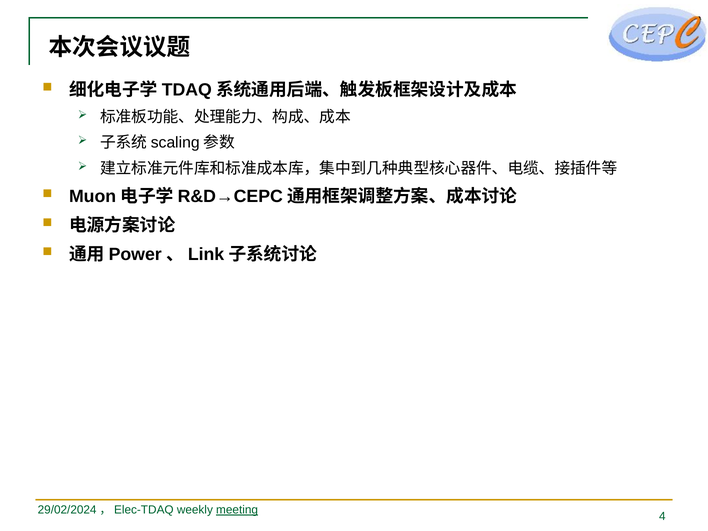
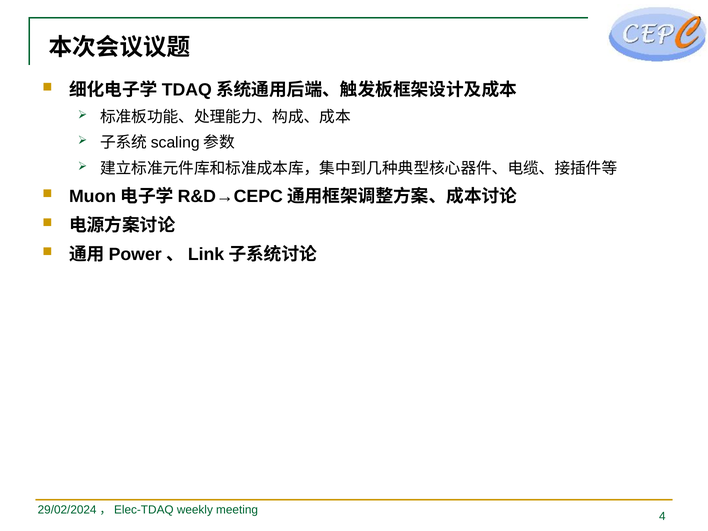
meeting underline: present -> none (237, 510)
